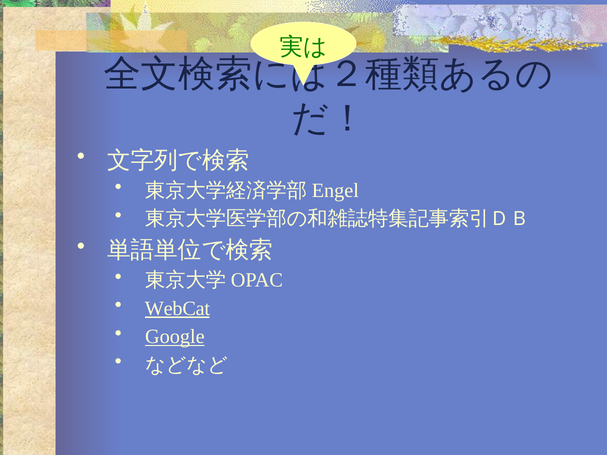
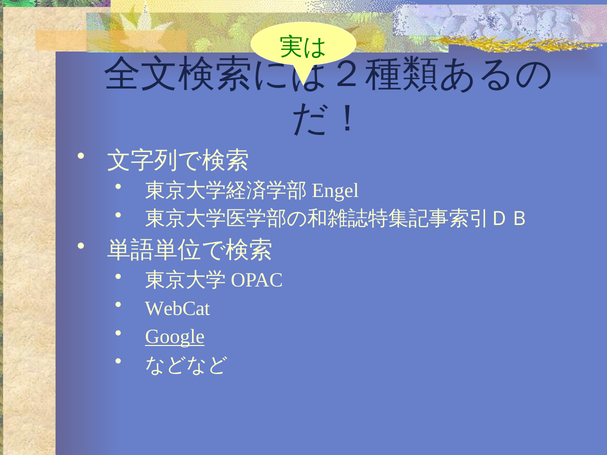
WebCat underline: present -> none (177, 309)
